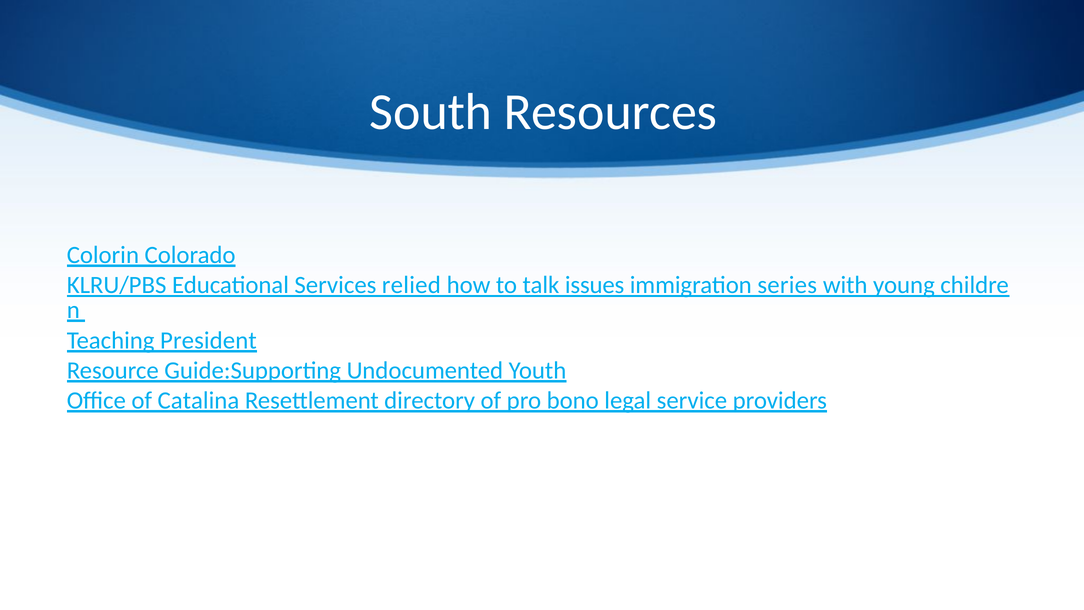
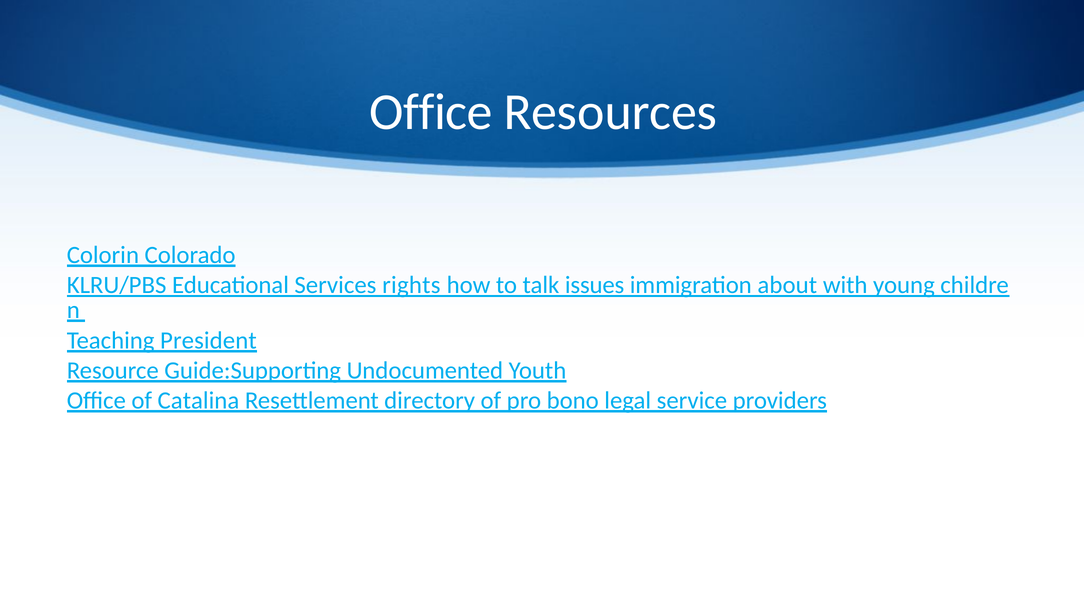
South: South -> Office (431, 112)
relied: relied -> rights (411, 285)
series: series -> about (787, 285)
